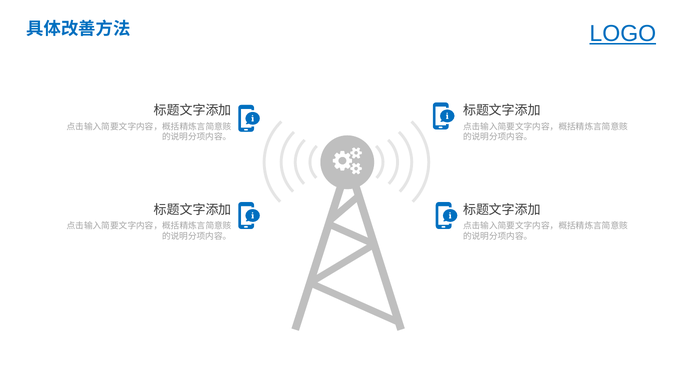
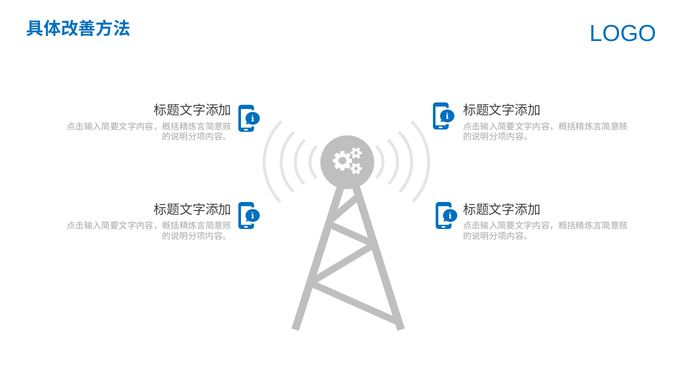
LOGO underline: present -> none (623, 34)
